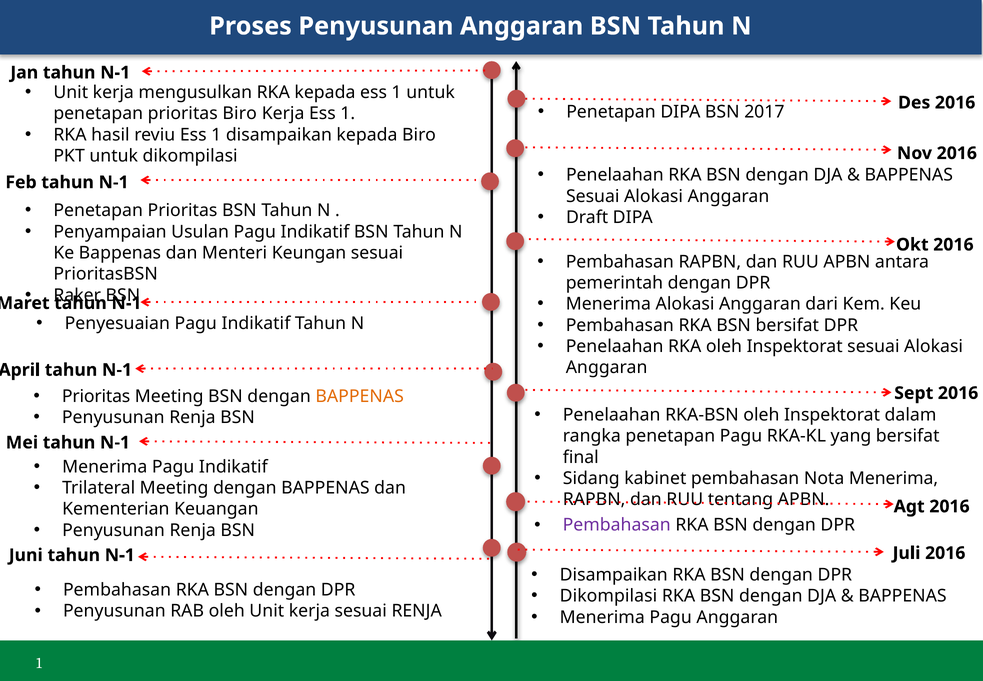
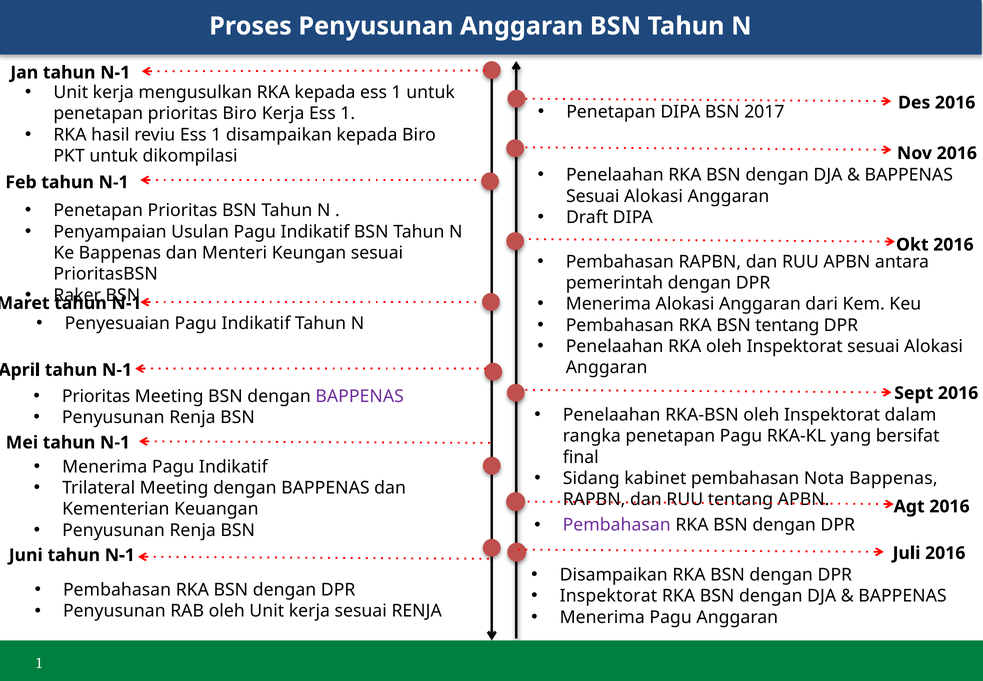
BSN bersifat: bersifat -> tentang (787, 325)
BAPPENAS colour: orange -> purple (360, 396)
Nota Menerima: Menerima -> Bappenas (893, 478)
Dikompilasi: Dikompilasi -> Inspektorat (608, 596)
